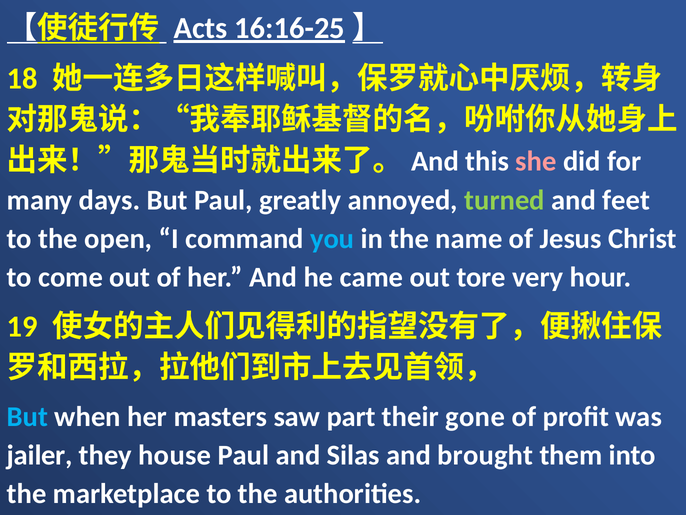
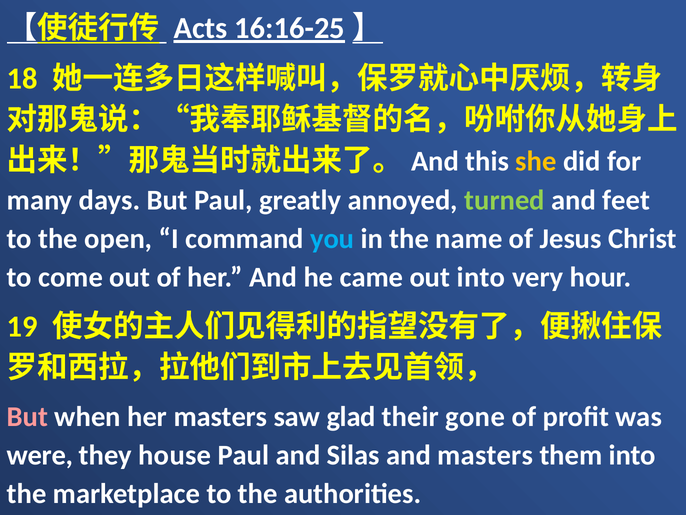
she colour: pink -> yellow (536, 161)
out tore: tore -> into (481, 277)
But colour: light blue -> pink (27, 416)
part: part -> glad (351, 416)
jailer: jailer -> were (40, 455)
and brought: brought -> masters (485, 455)
